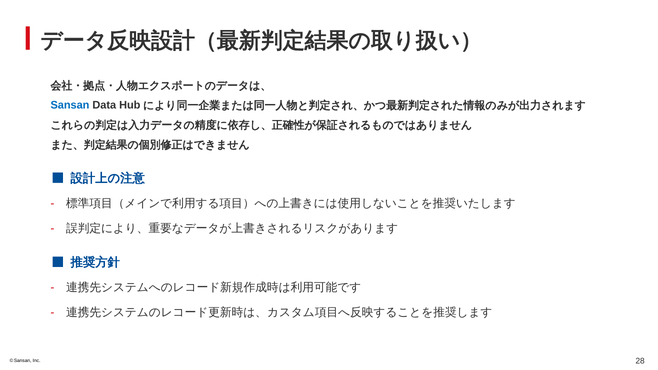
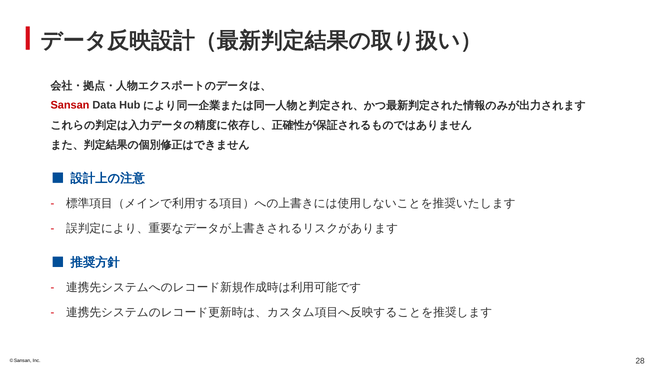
Sansan colour: blue -> red (70, 105)
